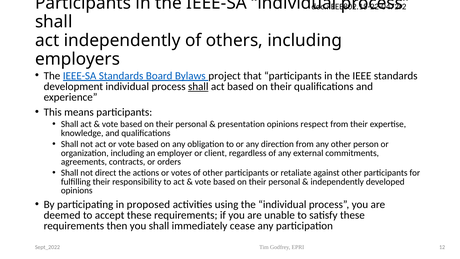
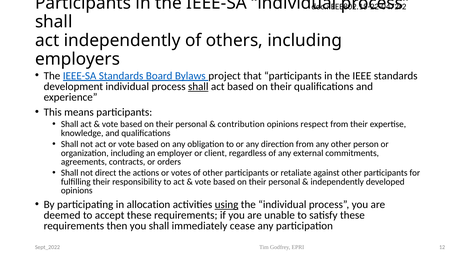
presentation: presentation -> contribution (241, 124)
proposed: proposed -> allocation (148, 204)
using underline: none -> present (227, 204)
